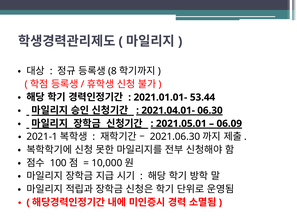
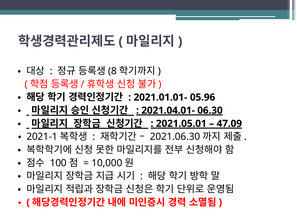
53.44: 53.44 -> 05.96 (203, 97)
06.09: 06.09 -> 47.09 (229, 123)
